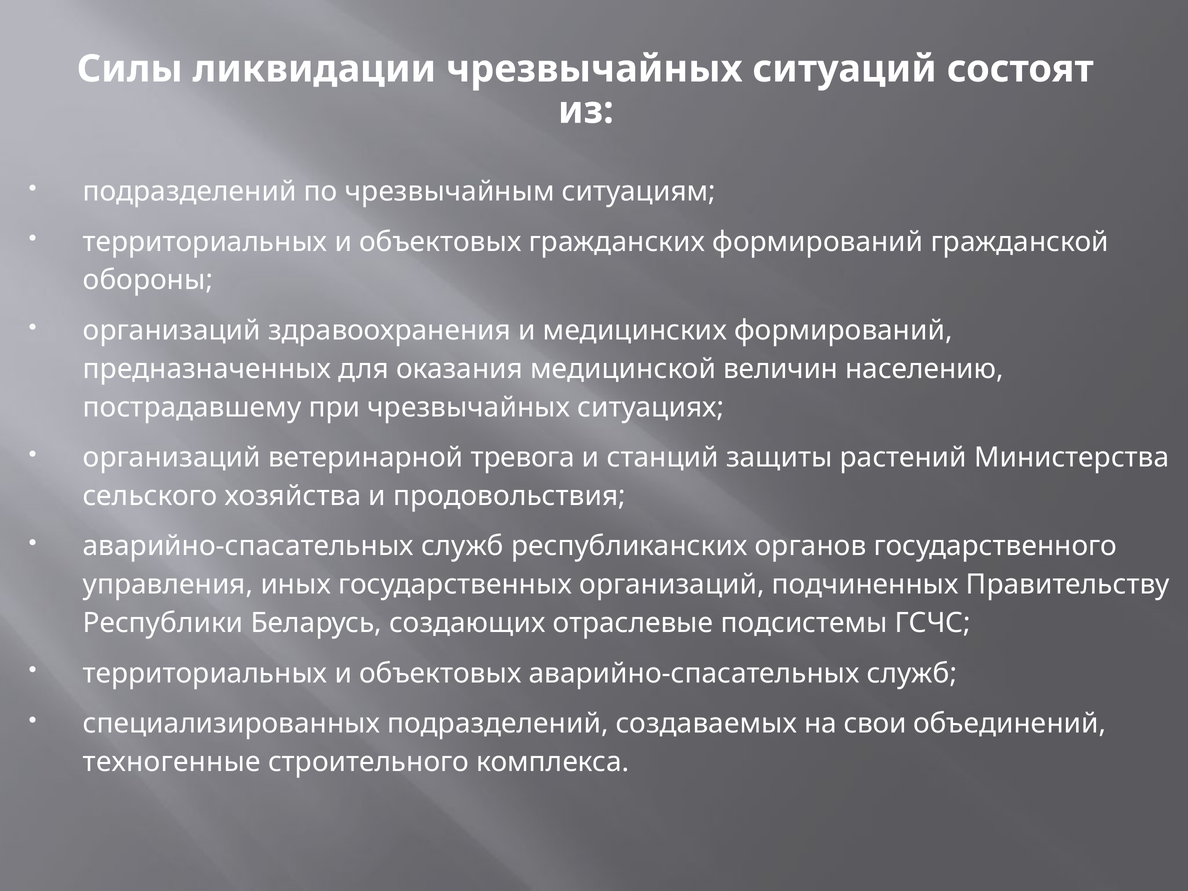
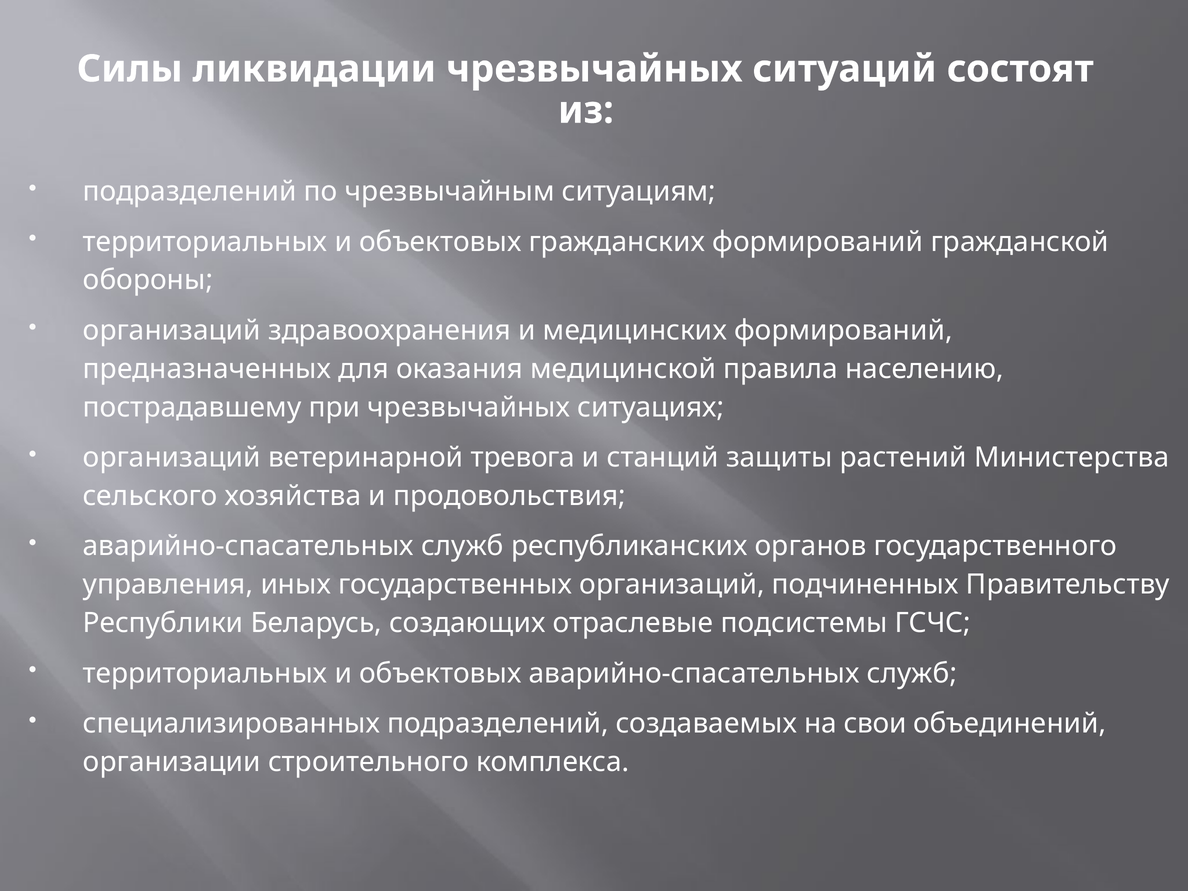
величин: величин -> правила (781, 369)
техногенные: техногенные -> организации (172, 762)
